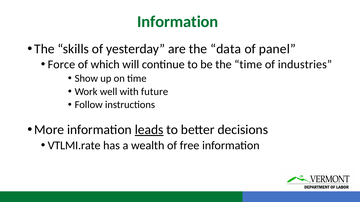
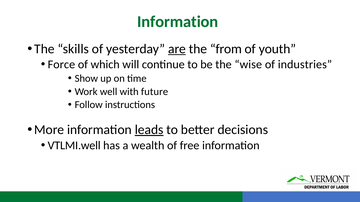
are underline: none -> present (177, 49)
data: data -> from (226, 49)
panel: panel -> youth (277, 49)
the time: time -> wise (248, 65)
VTLMI.rate: VTLMI.rate -> VTLMI.well (74, 146)
